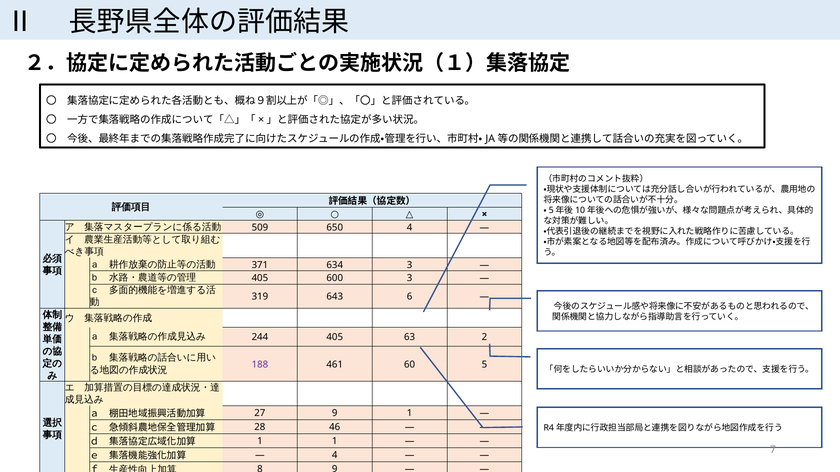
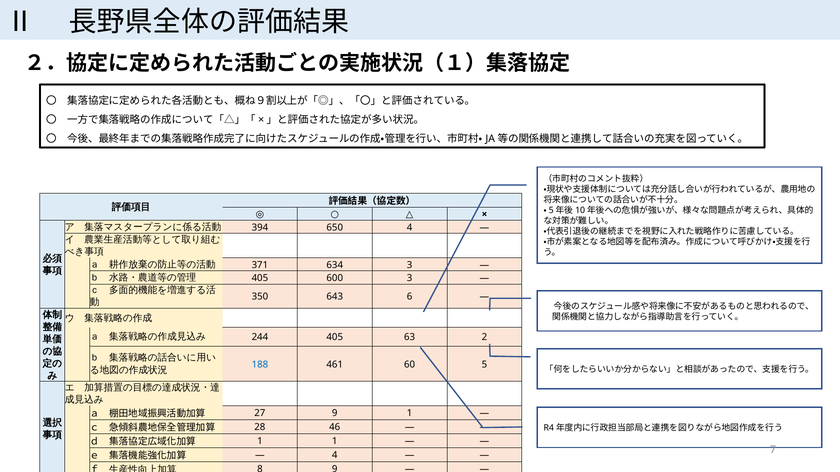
509: 509 -> 394 (260, 228)
319: 319 -> 350 (260, 297)
188 colour: purple -> blue (260, 365)
